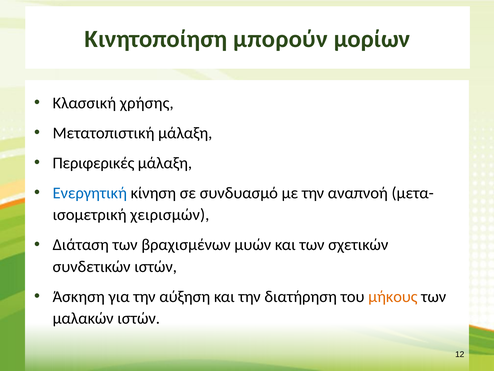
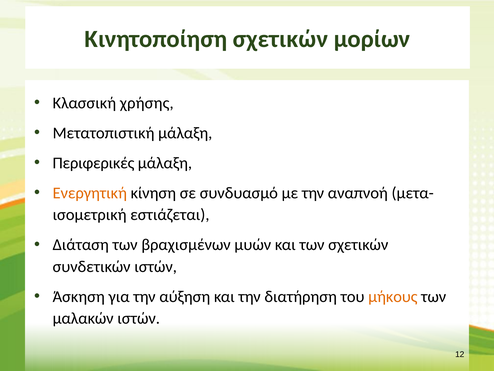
Κινητοποίηση μπορούν: μπορούν -> σχετικών (280, 39)
Ενεργητική colour: blue -> orange (90, 193)
χειρισμών: χειρισμών -> εστιάζεται (170, 215)
